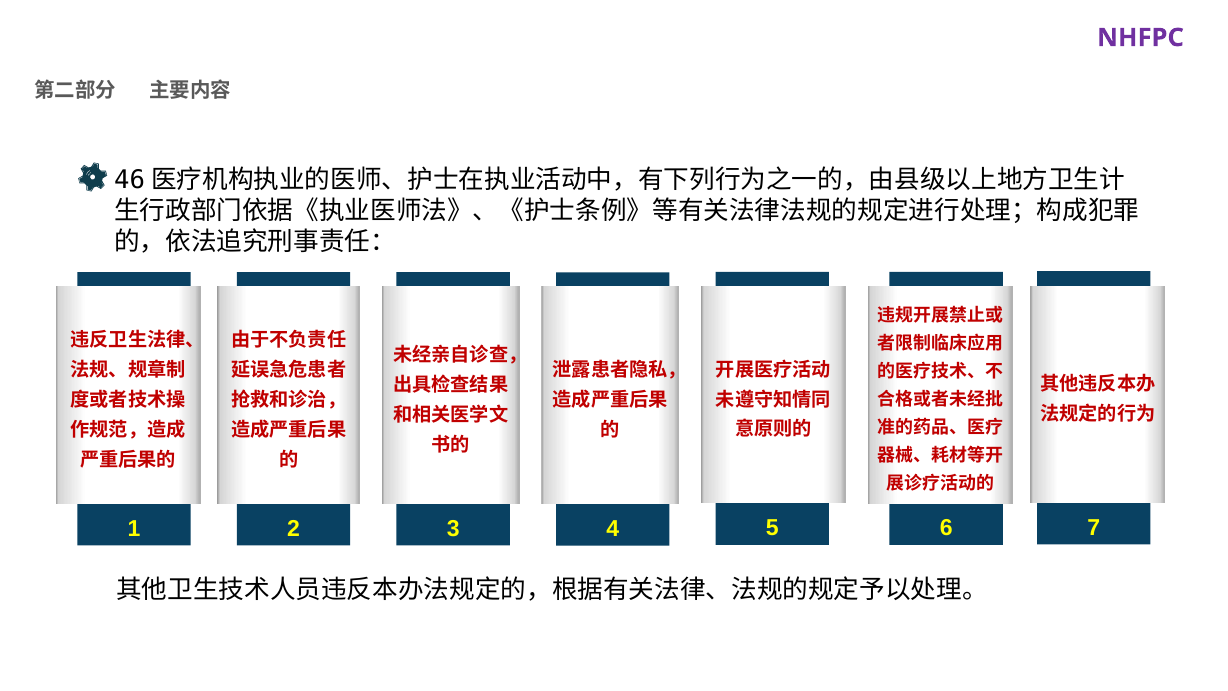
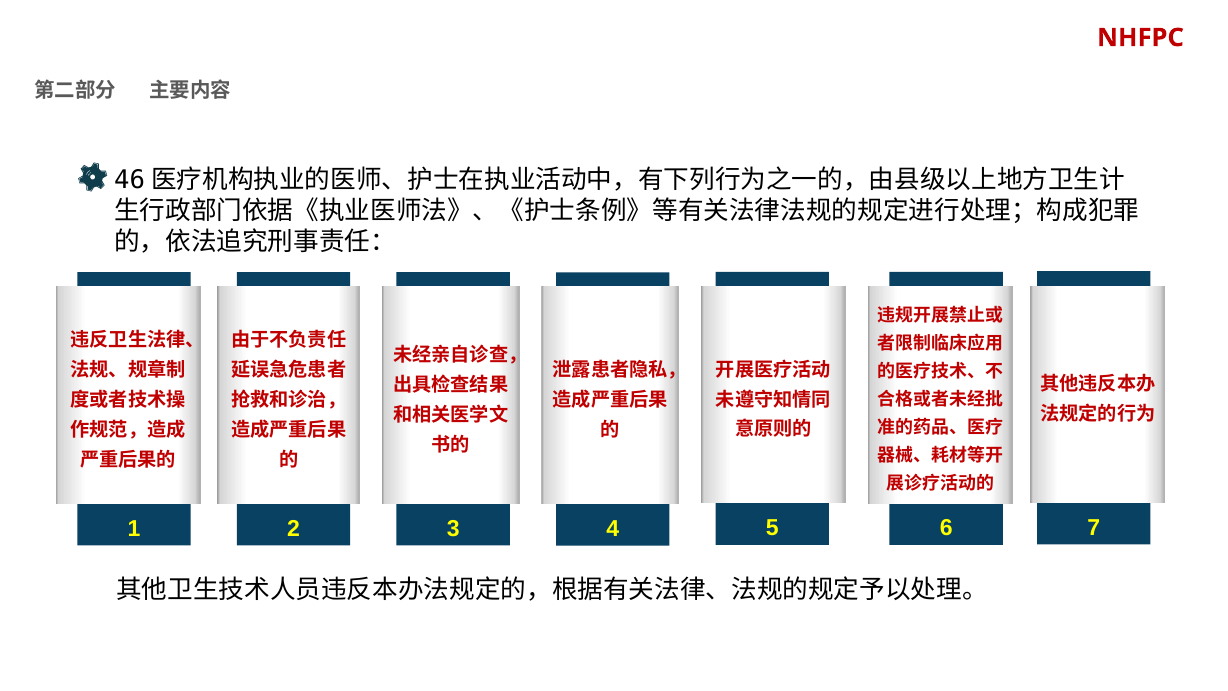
NHFPC colour: purple -> red (1141, 38)
